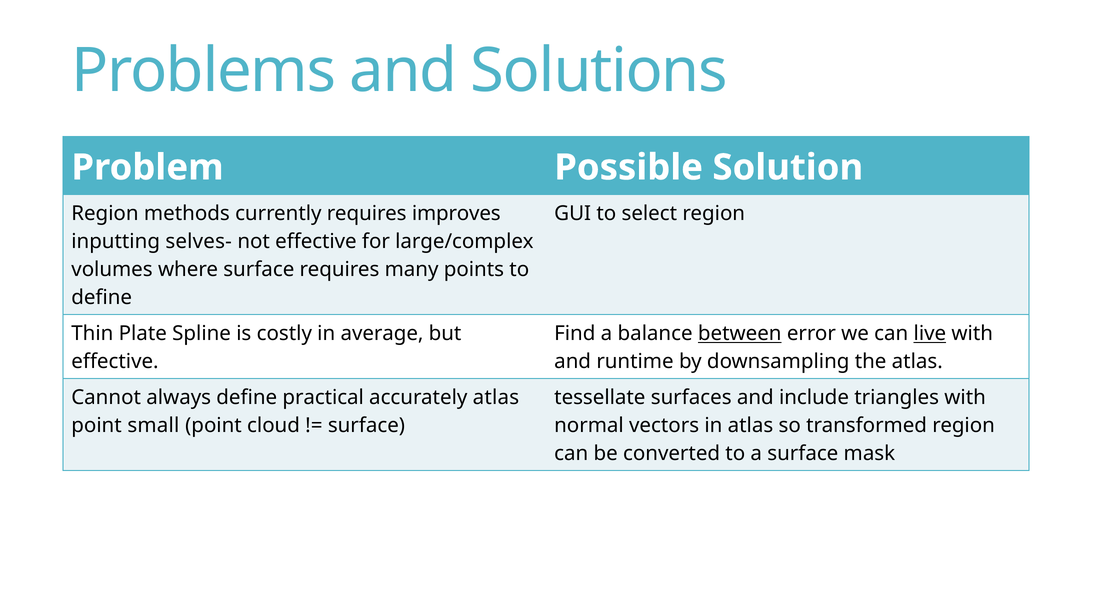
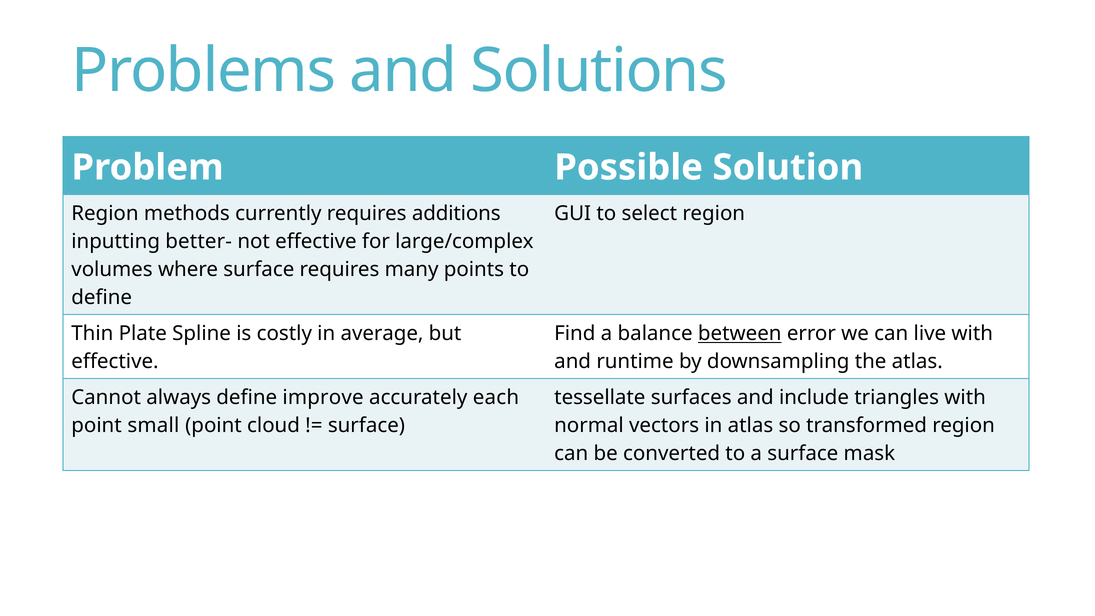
improves: improves -> additions (456, 214)
selves-: selves- -> better- (199, 241)
live underline: present -> none (930, 334)
practical: practical -> improve (323, 398)
accurately atlas: atlas -> each (496, 398)
